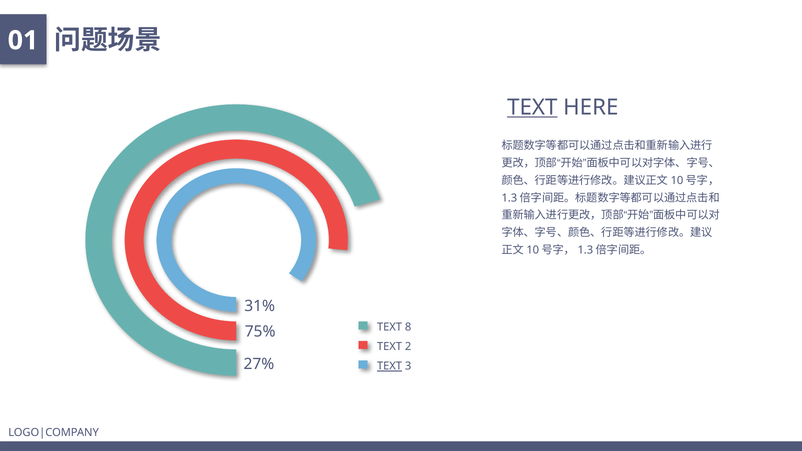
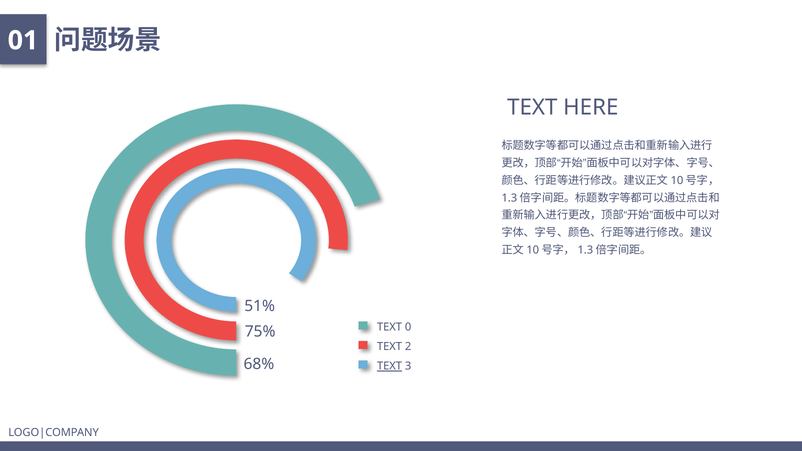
TEXT underline: present -> none (532, 107)
31%: 31% -> 51% (260, 306)
8: 8 -> 0 (408, 327)
27%: 27% -> 68% (259, 364)
